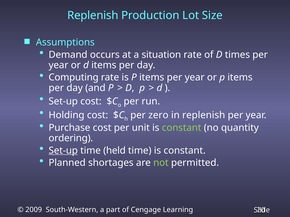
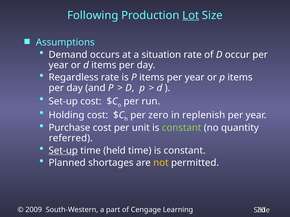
Replenish: Replenish -> Following (93, 15)
Lot underline: none -> present (191, 15)
times: times -> occur (237, 55)
Computing: Computing -> Regardless (74, 78)
ordering: ordering -> referred (71, 138)
not colour: light green -> yellow (161, 163)
